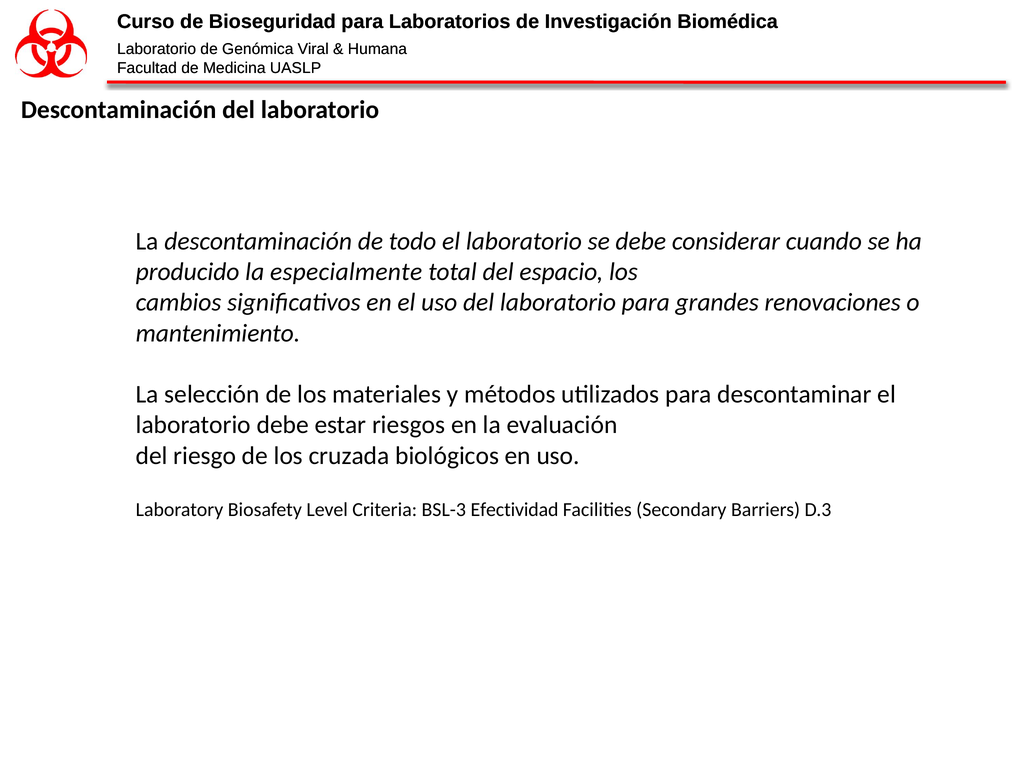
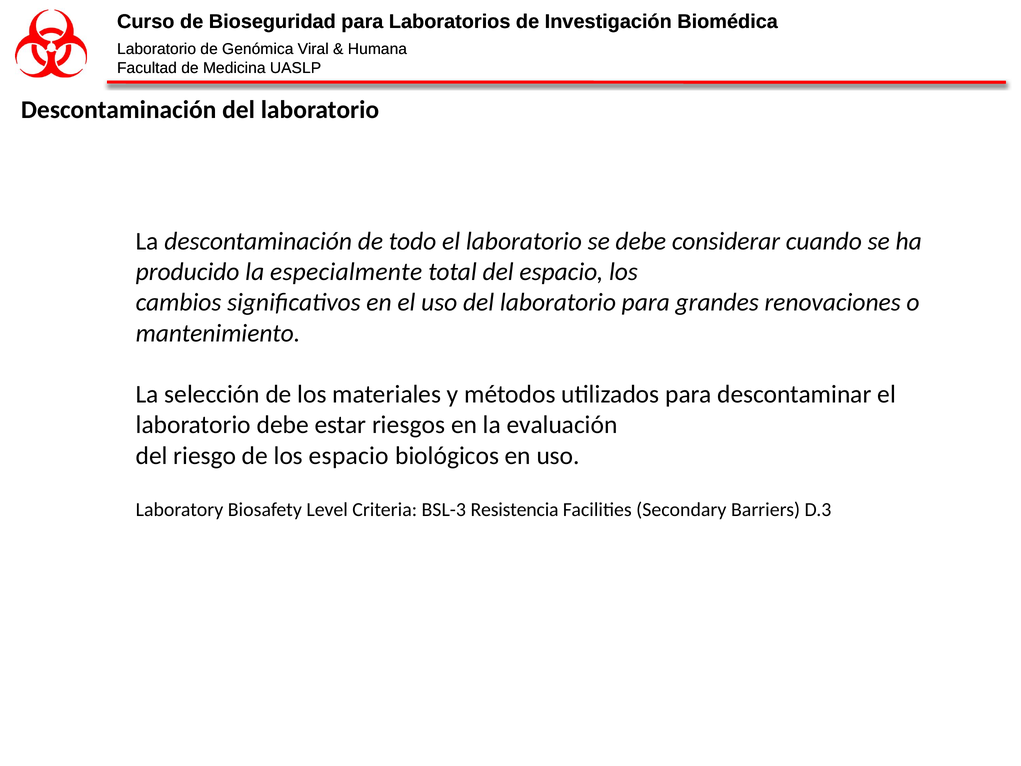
los cruzada: cruzada -> espacio (349, 455)
Efectividad: Efectividad -> Resistencia (515, 510)
